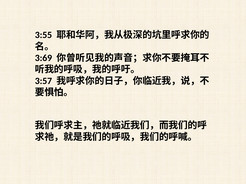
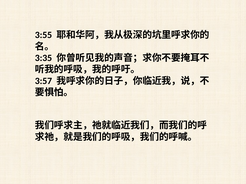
3:69: 3:69 -> 3:35 (43, 58)
